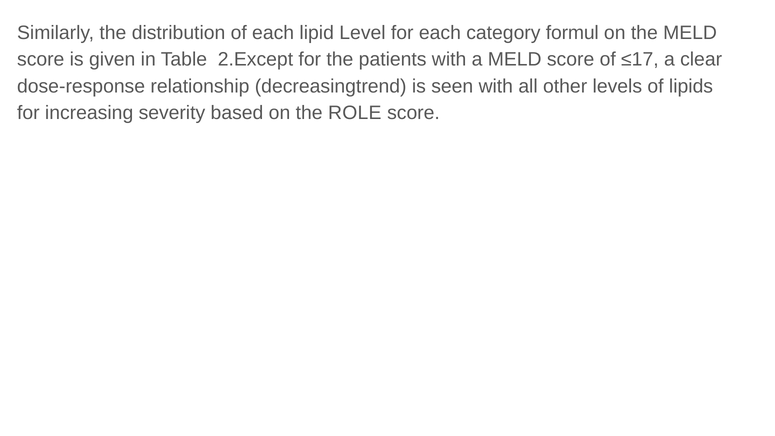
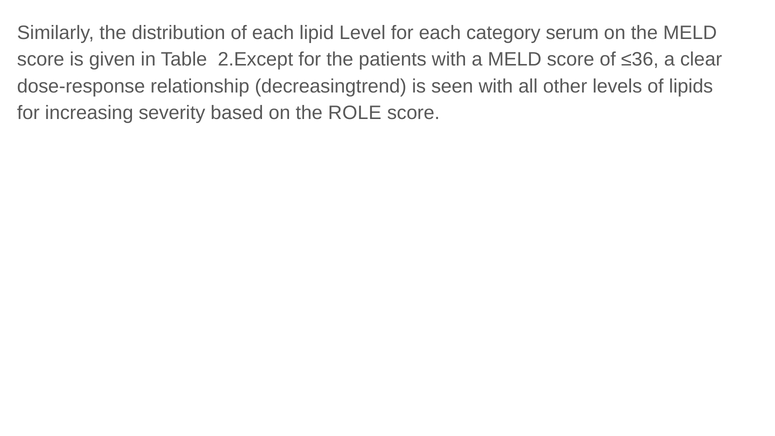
formul: formul -> serum (572, 33)
≤17: ≤17 -> ≤36 (640, 59)
